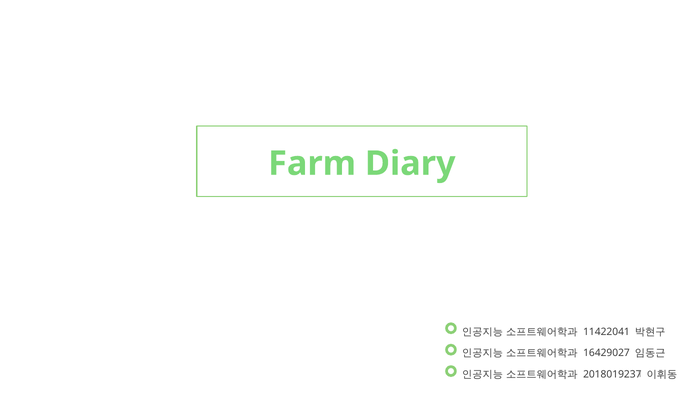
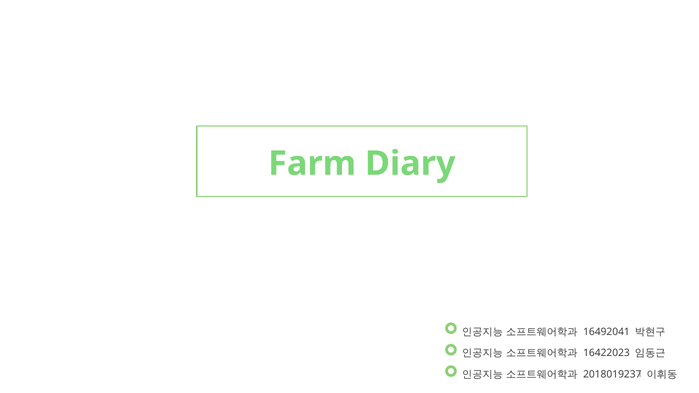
11422041: 11422041 -> 16492041 (606, 332)
16429027: 16429027 -> 16422023 (606, 353)
